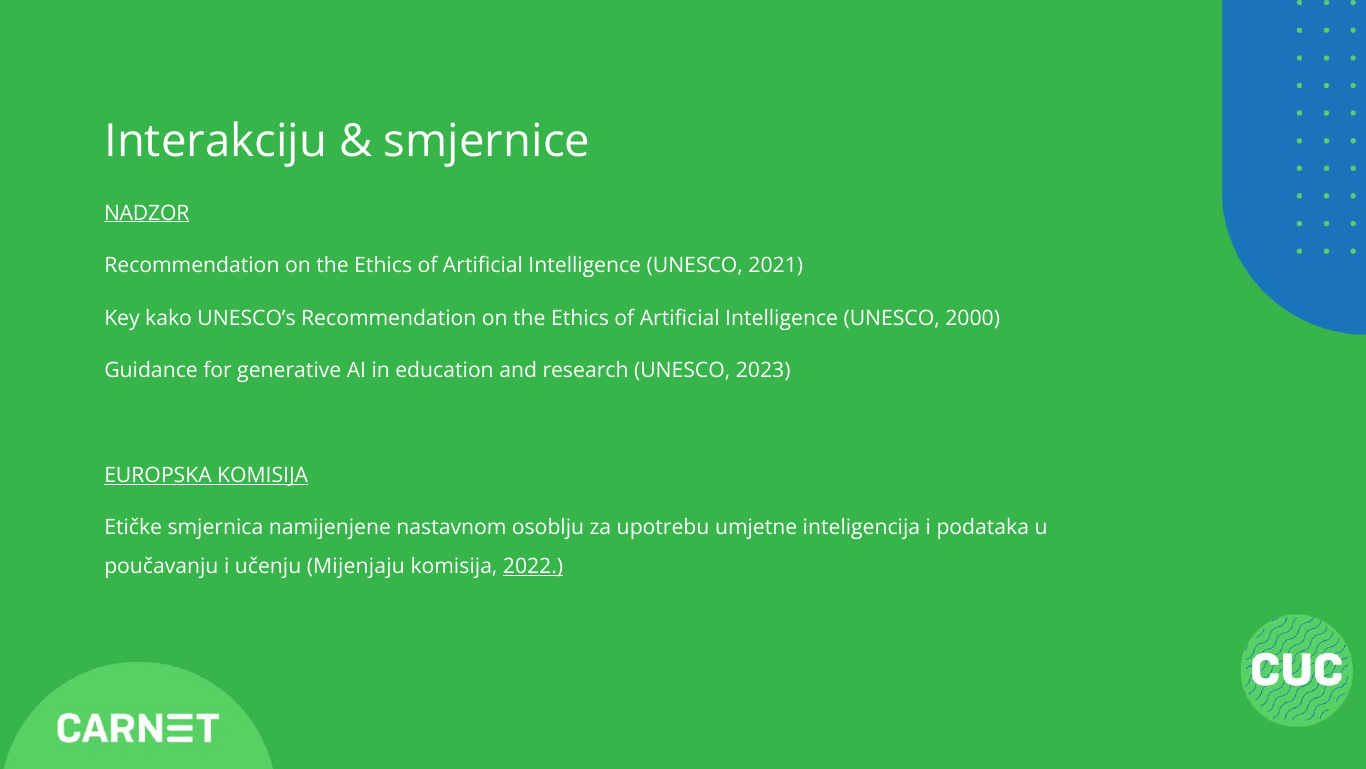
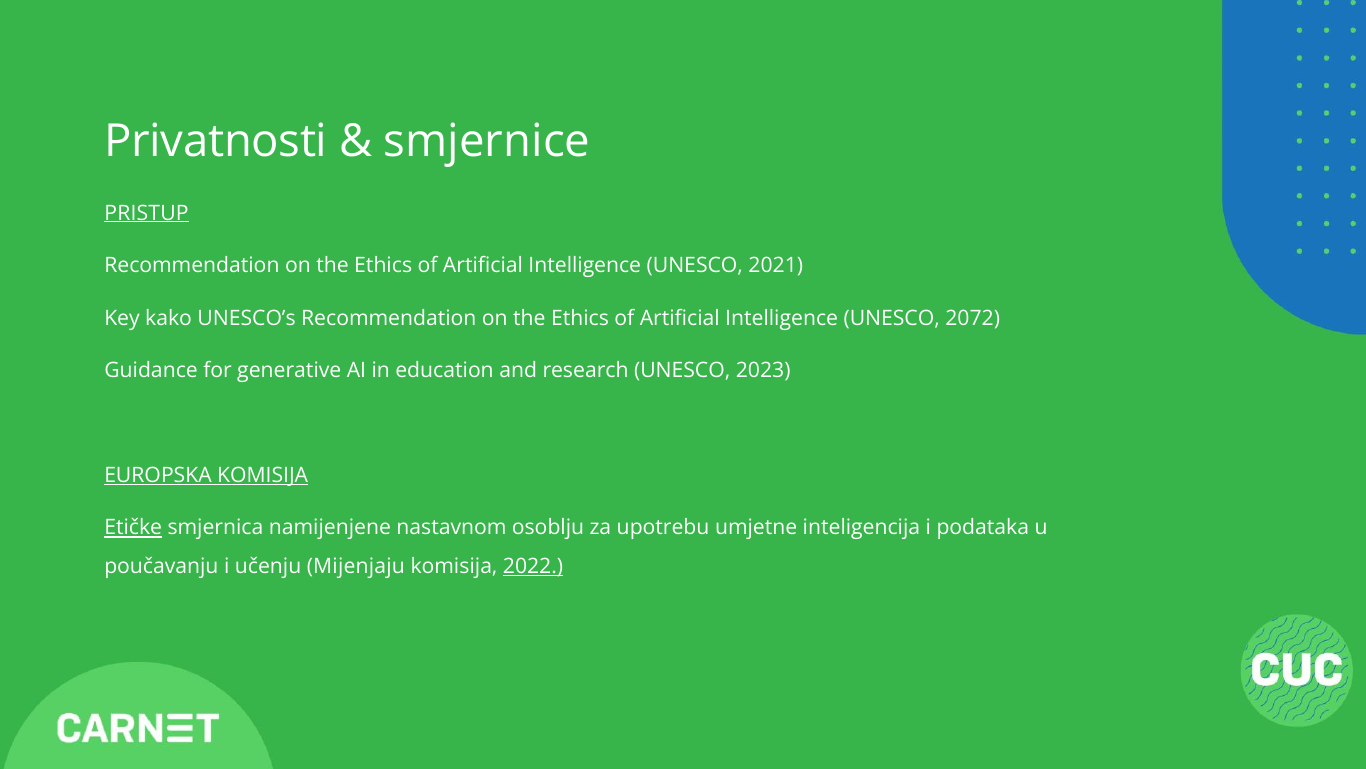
Interakciju: Interakciju -> Privatnosti (216, 141)
NADZOR: NADZOR -> PRISTUP (147, 213)
2000: 2000 -> 2072 (973, 318)
Etičke underline: none -> present (133, 527)
